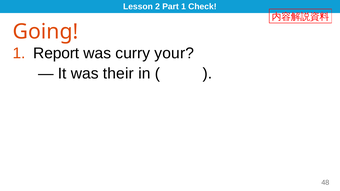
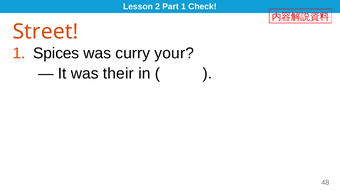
Going: Going -> Street (45, 32)
Report: Report -> Spices (56, 53)
